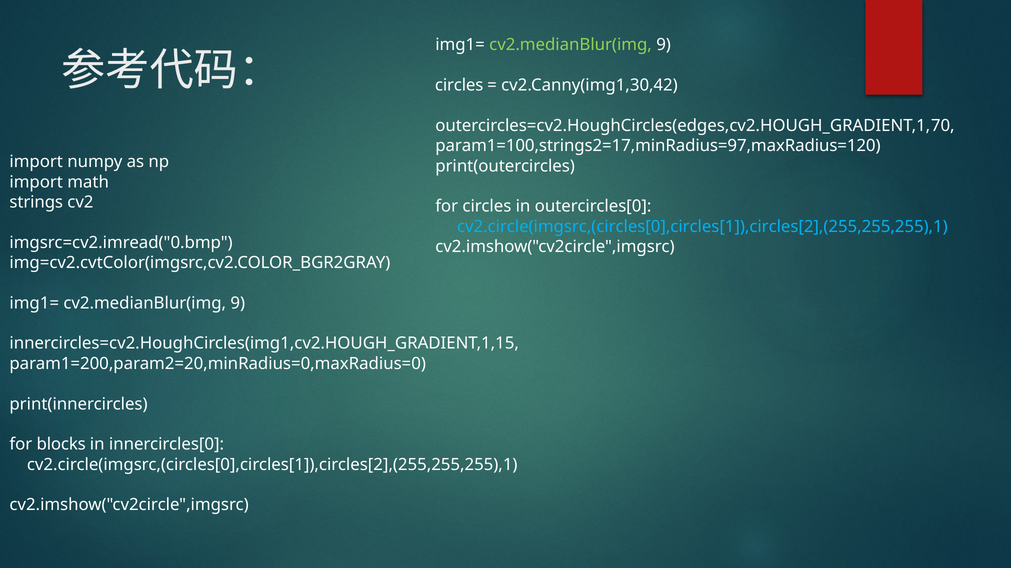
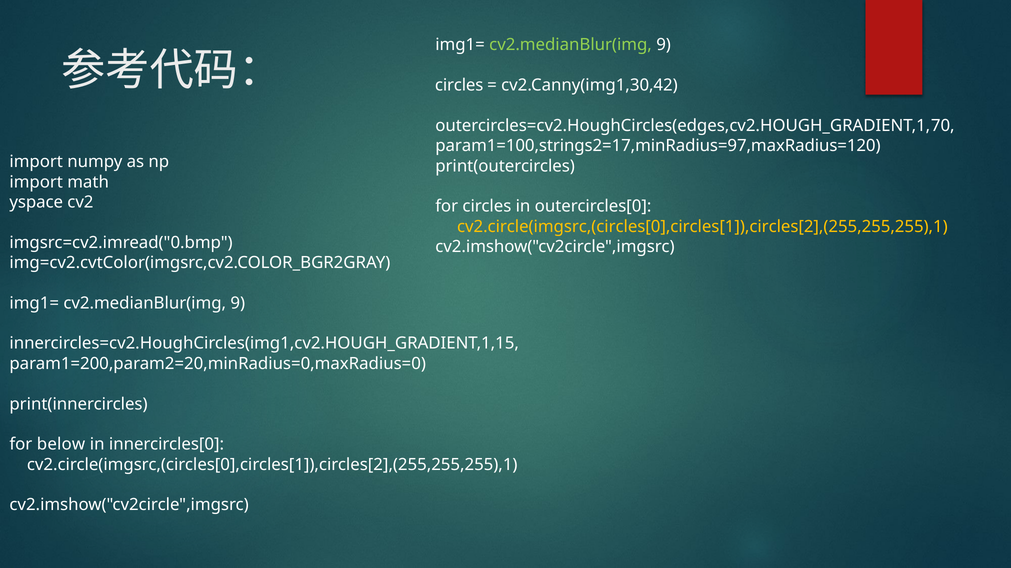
strings: strings -> yspace (36, 202)
cv2.circle(imgsrc,(circles[0],circles[1]),circles[2],(255,255,255),1 colour: light blue -> yellow (702, 227)
blocks: blocks -> below (61, 445)
